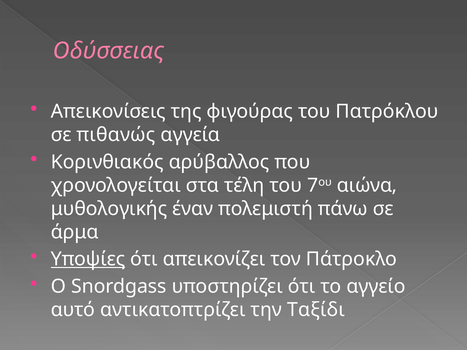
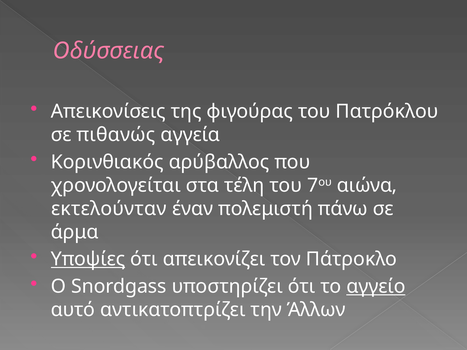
μυθολογικής: μυθολογικής -> εκτελούνταν (109, 209)
αγγείο underline: none -> present (376, 287)
Ταξίδι: Ταξίδι -> Άλλων (316, 310)
